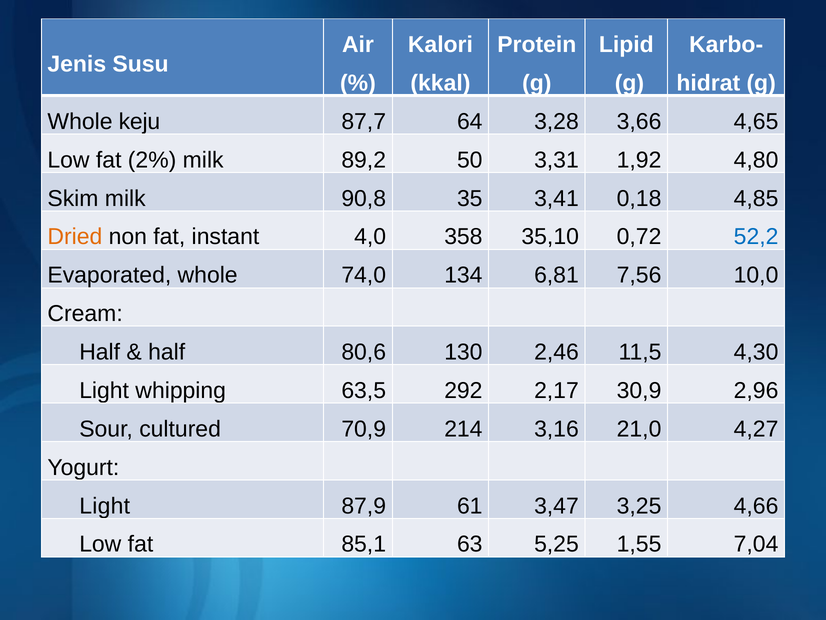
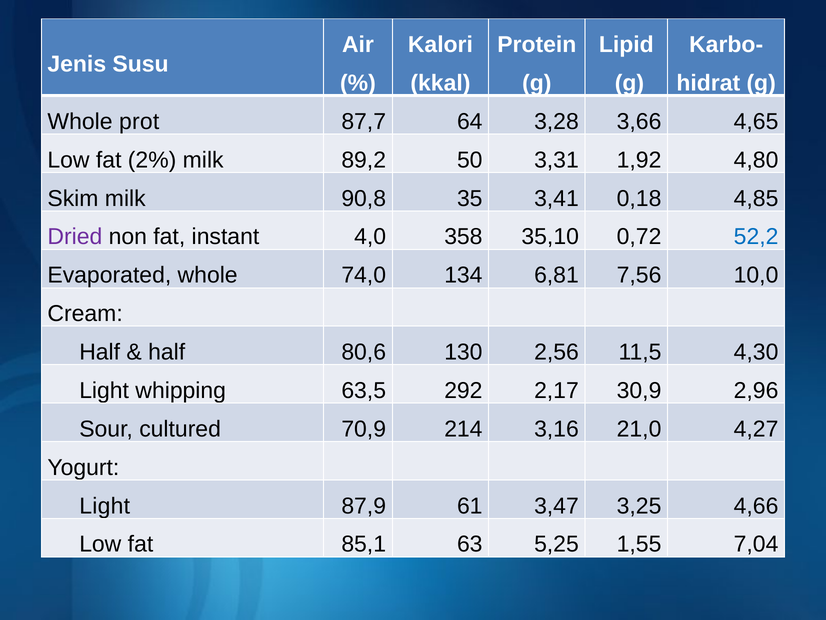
keju: keju -> prot (139, 121)
Dried colour: orange -> purple (75, 237)
2,46: 2,46 -> 2,56 (556, 352)
